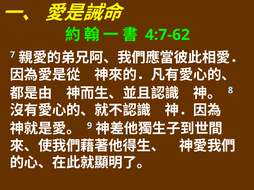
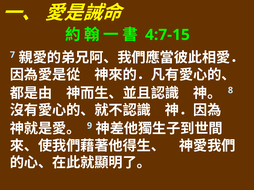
4:7-62: 4:7-62 -> 4:7-15 (167, 35)
